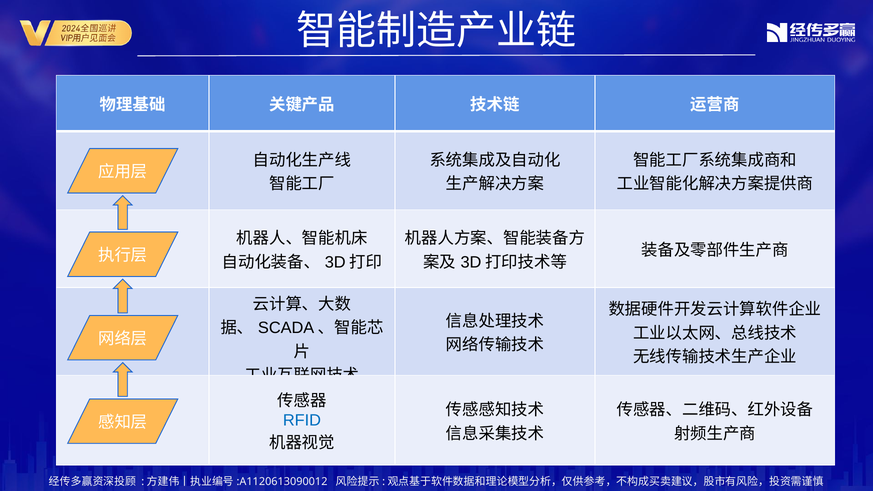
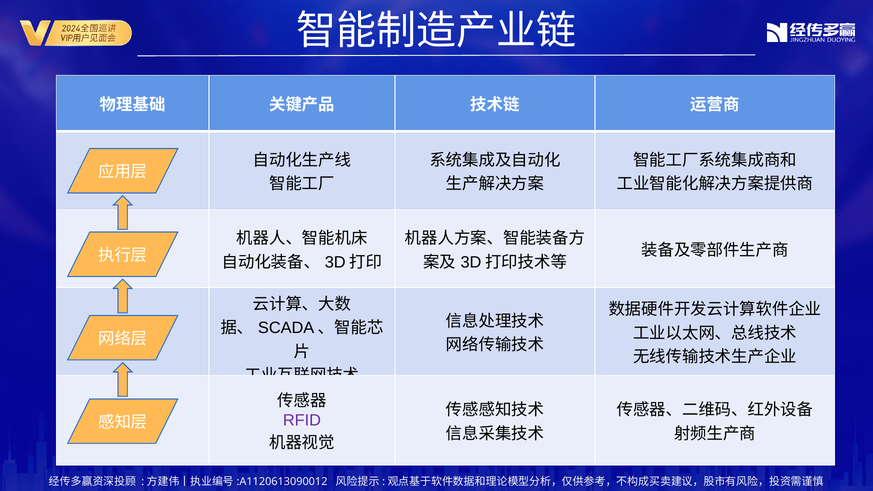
RFID colour: blue -> purple (302, 420)
